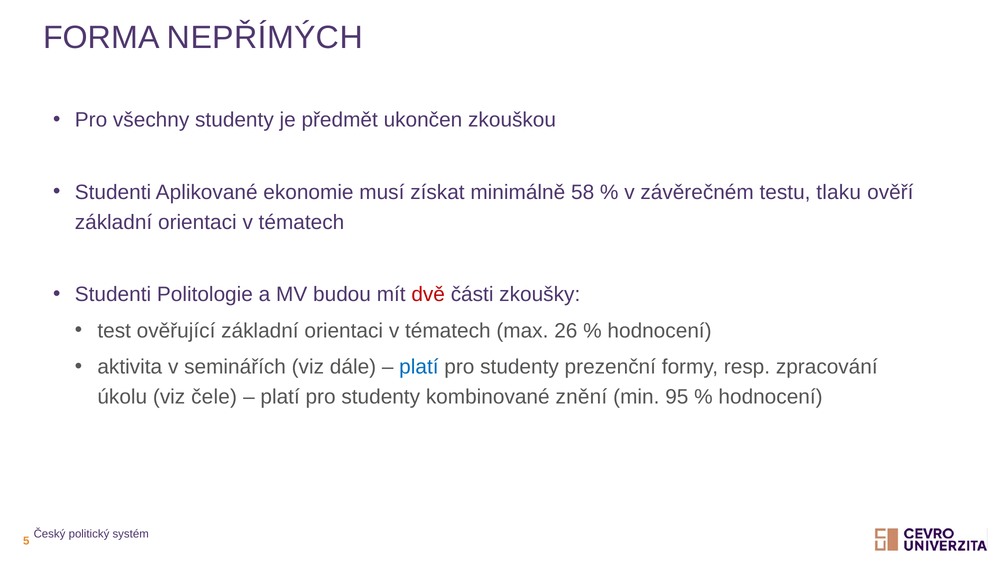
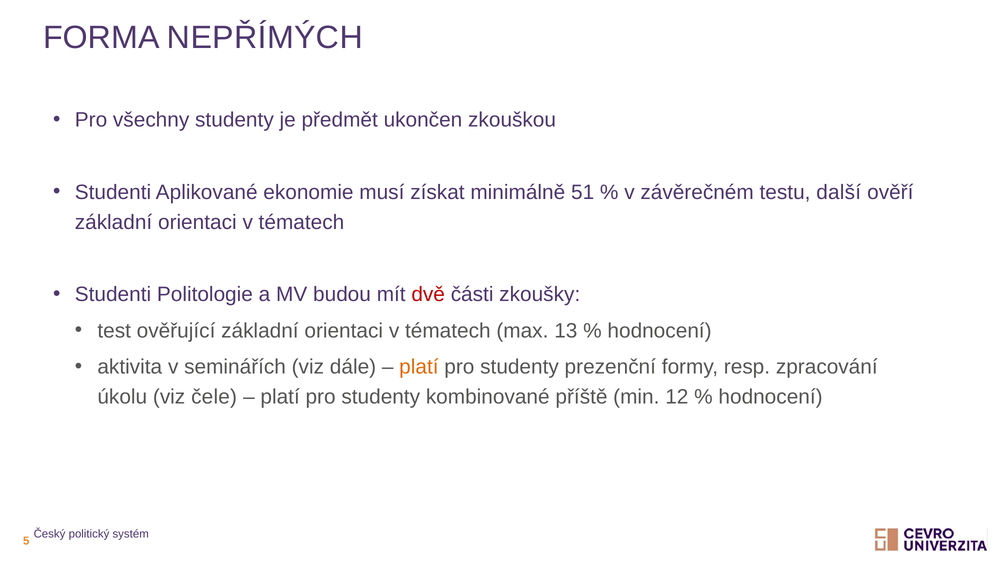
58: 58 -> 51 (583, 192)
tlaku: tlaku -> další (839, 192)
26: 26 -> 13 (566, 331)
platí colour: blue -> orange (419, 367)
znění: znění -> příště (581, 397)
95: 95 -> 12 (677, 397)
